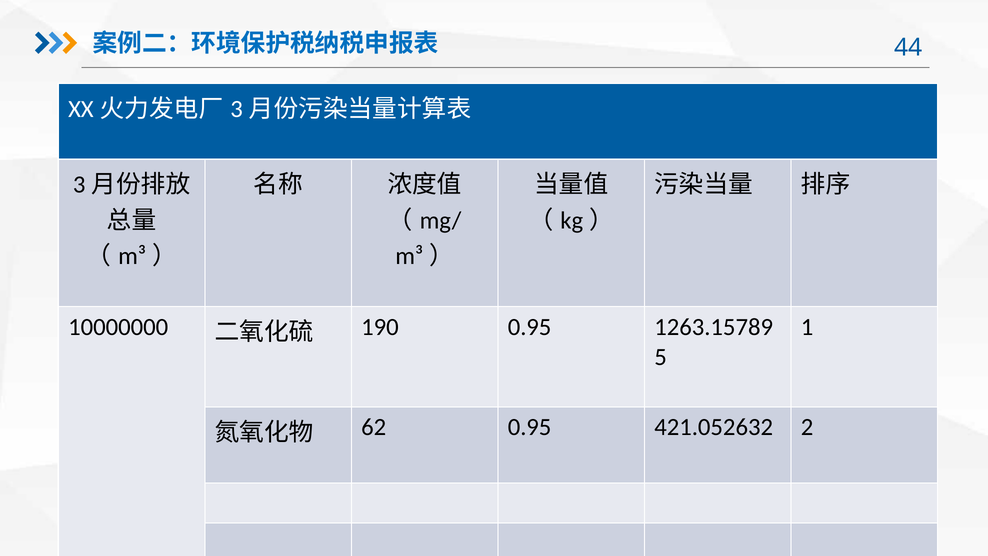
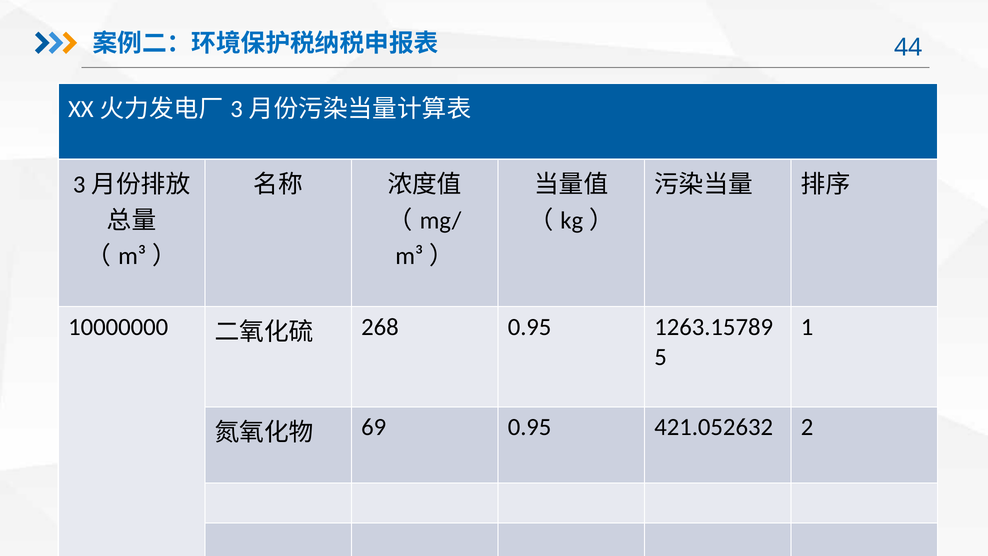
190: 190 -> 268 (380, 327)
62: 62 -> 69 (374, 427)
